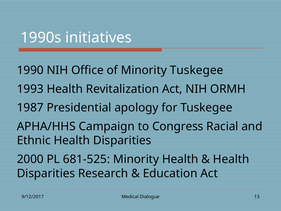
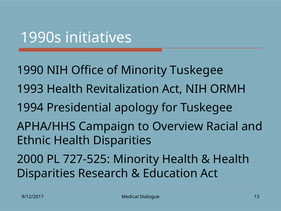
1987: 1987 -> 1994 (30, 108)
Congress: Congress -> Overview (178, 126)
681-525: 681-525 -> 727-525 (86, 159)
